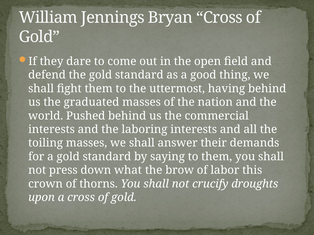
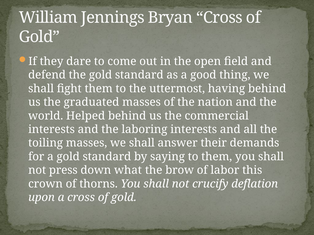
Pushed: Pushed -> Helped (86, 116)
droughts: droughts -> deflation (255, 184)
